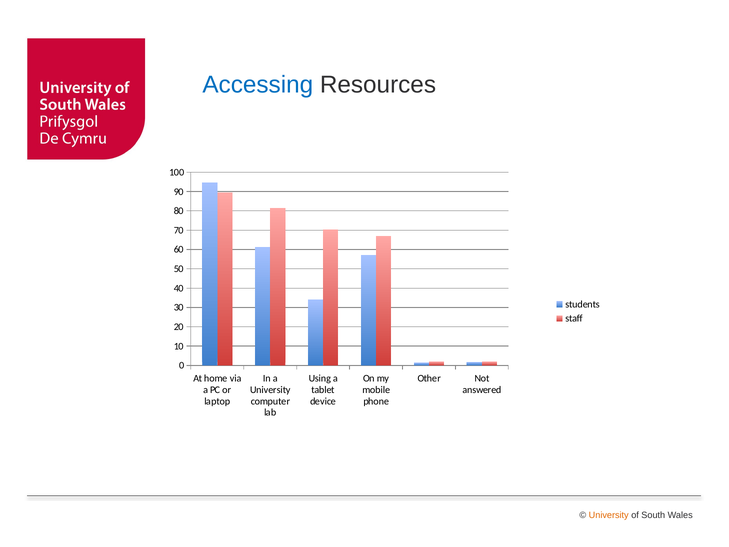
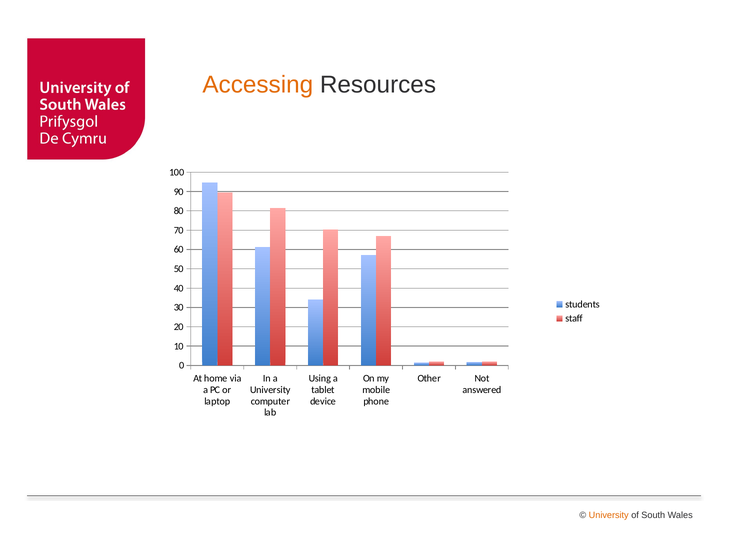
Accessing colour: blue -> orange (258, 85)
